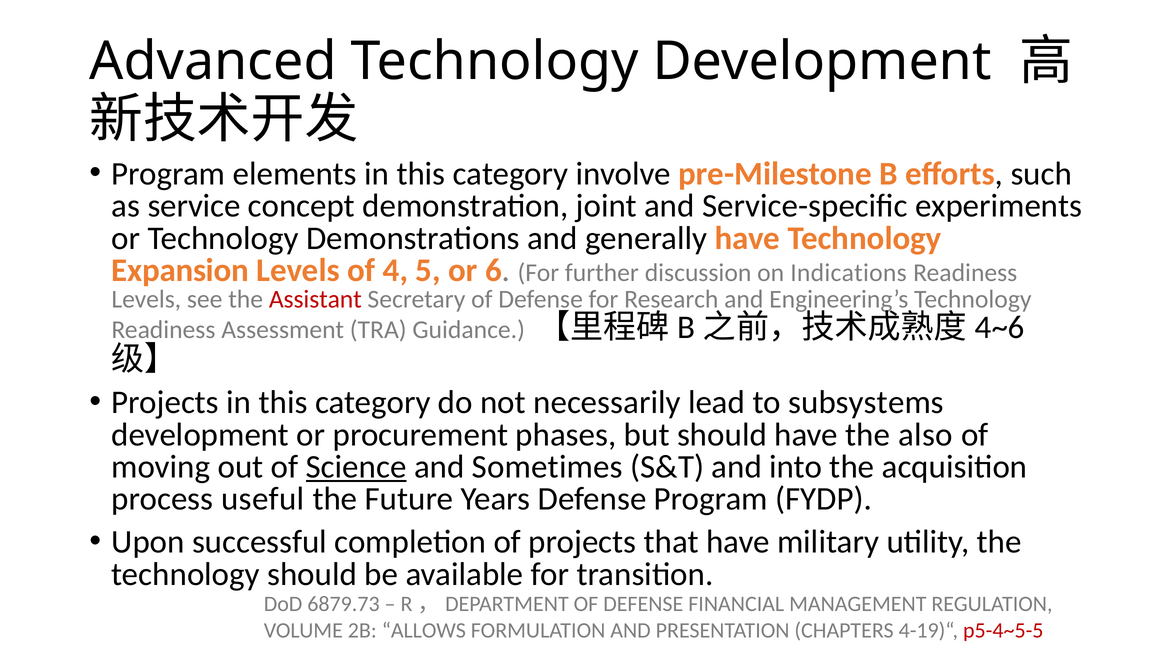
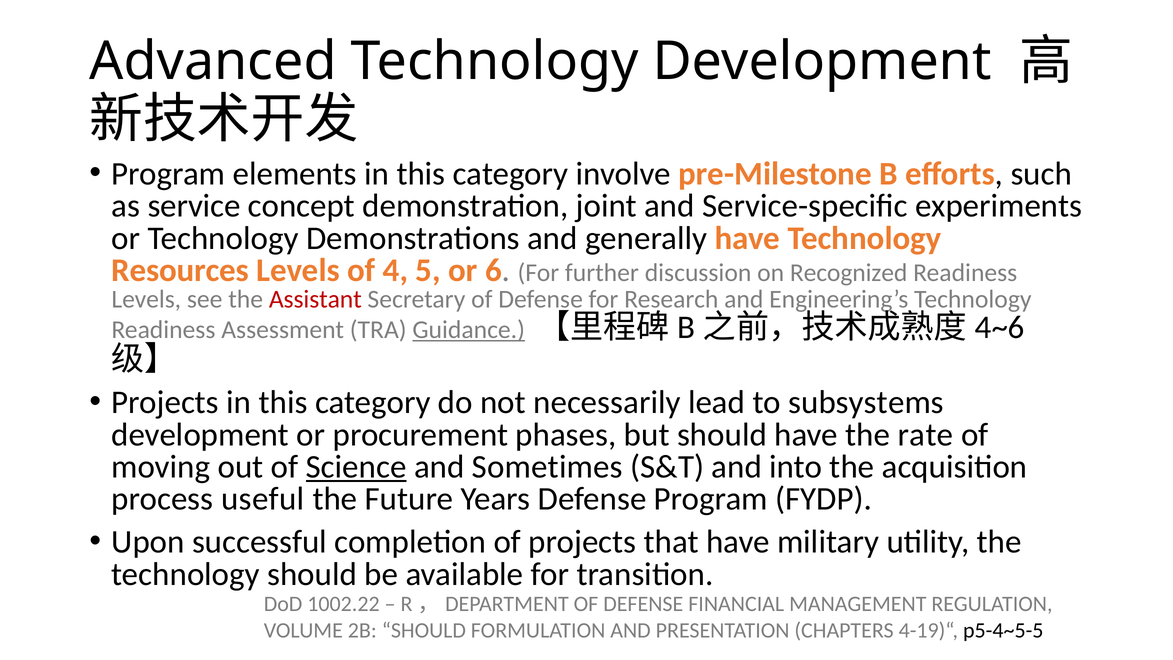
Expansion: Expansion -> Resources (180, 270)
Indications: Indications -> Recognized (849, 273)
Guidance underline: none -> present (469, 330)
also: also -> rate (925, 435)
6879.73: 6879.73 -> 1002.22 (343, 604)
2B ALLOWS: ALLOWS -> SHOULD (424, 630)
p5-4~5-5 colour: red -> black (1003, 630)
